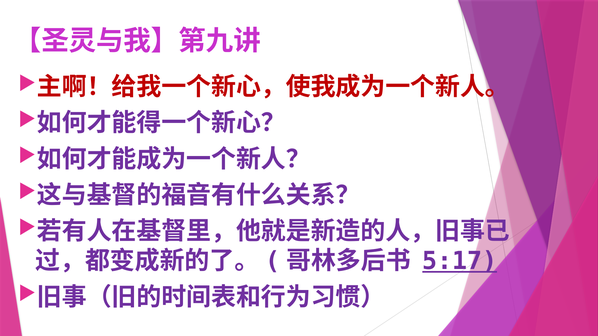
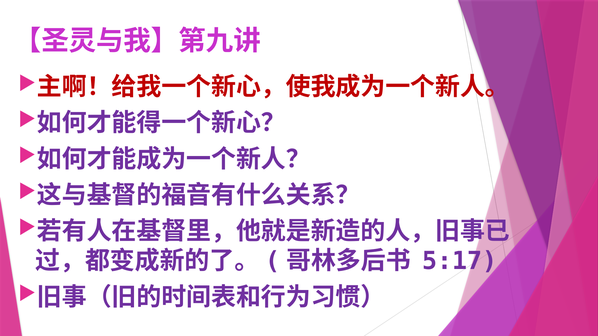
5:17 underline: present -> none (460, 261)
